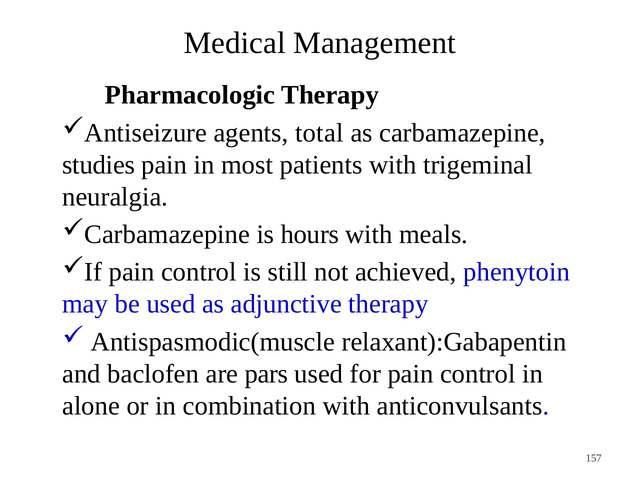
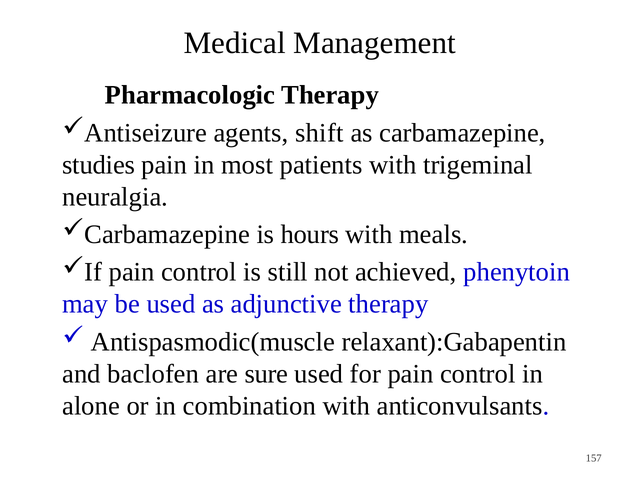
total: total -> shift (319, 133)
pars: pars -> sure (266, 374)
